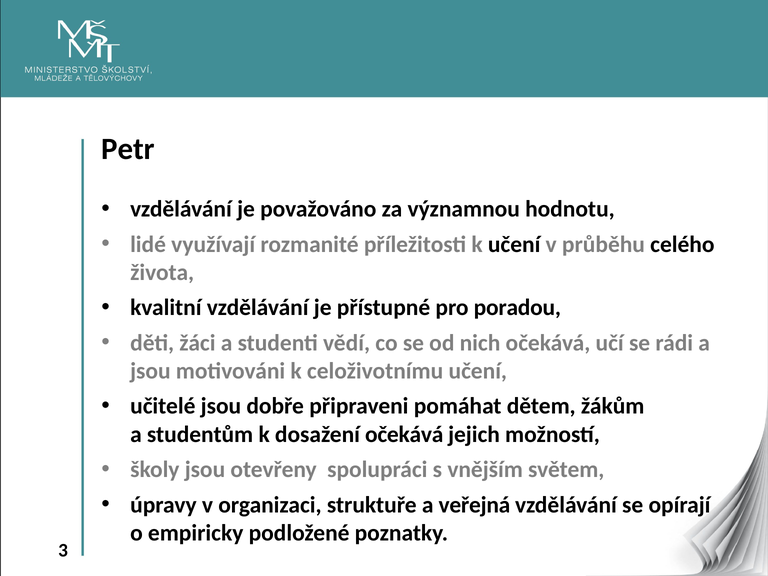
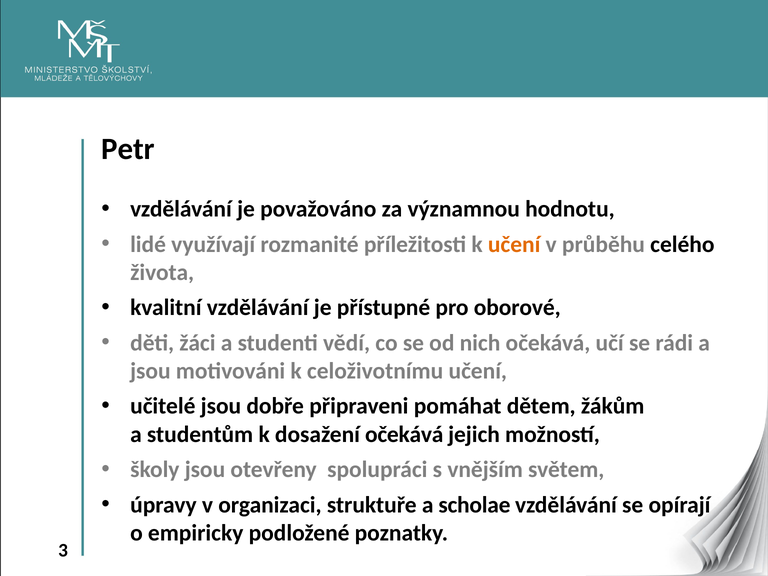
učení colour: black -> orange (514, 244)
poradou: poradou -> oborové (517, 308)
veřejná: veřejná -> scholae (474, 505)
